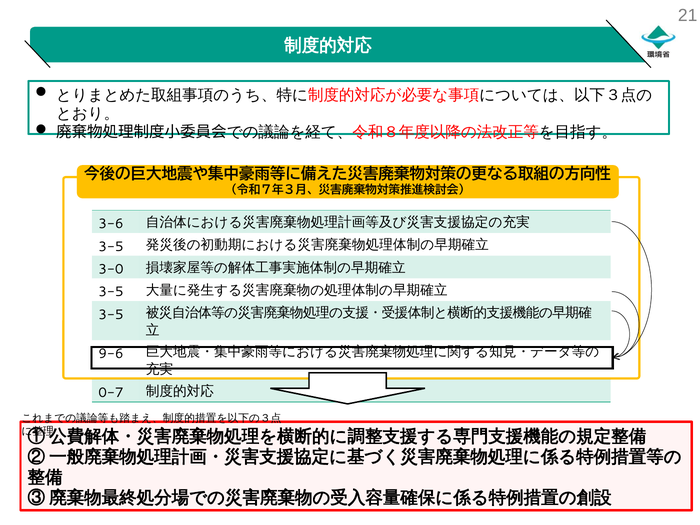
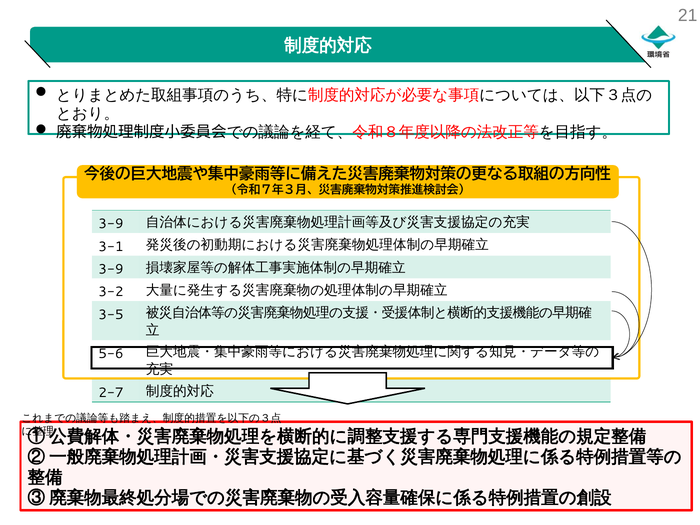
3-6: 3-6 -> 3-9 (111, 224)
3-5: 3-5 -> 3-1 (111, 247)
3-0: 3-0 -> 3-9 (111, 269)
3-5: 3-5 -> 3-2 (111, 292)
9-6: 9-6 -> 5-6 (111, 354)
0-7: 0-7 -> 2-7 (111, 393)
